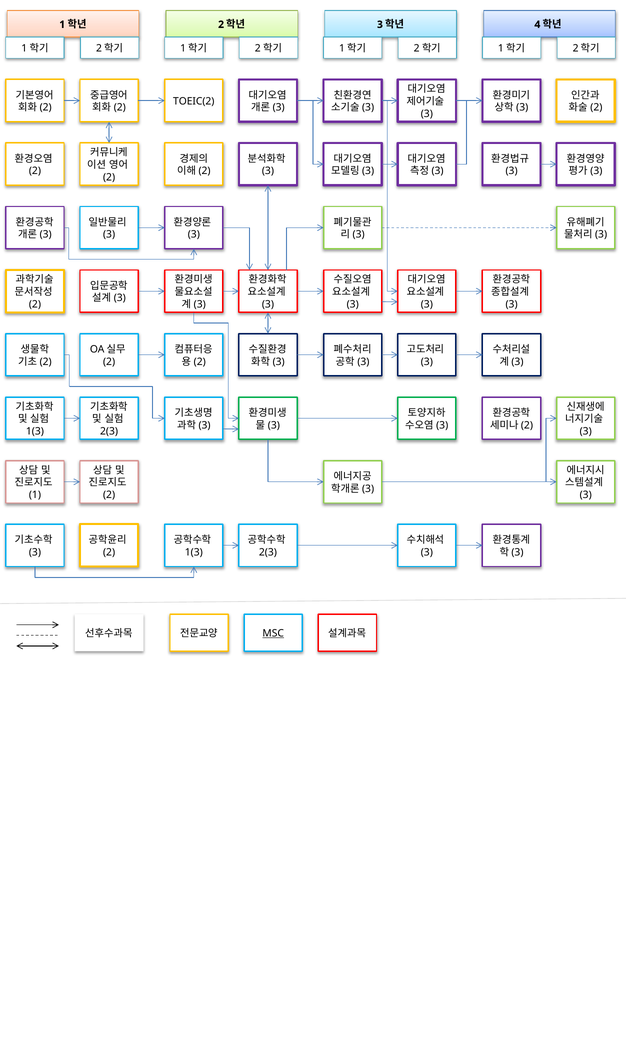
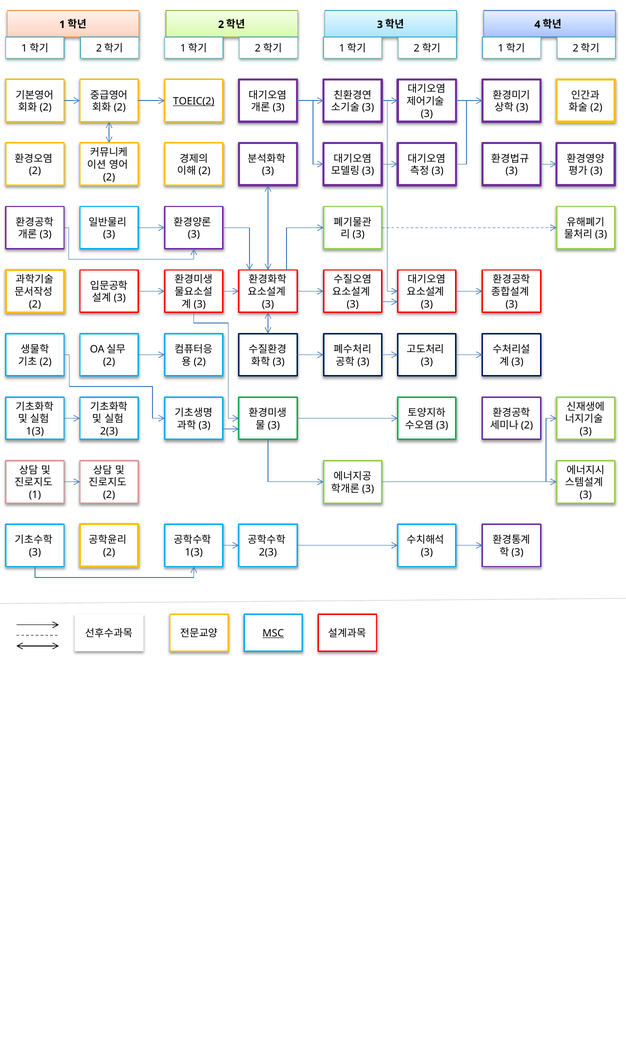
TOEIC(2 underline: none -> present (194, 101)
